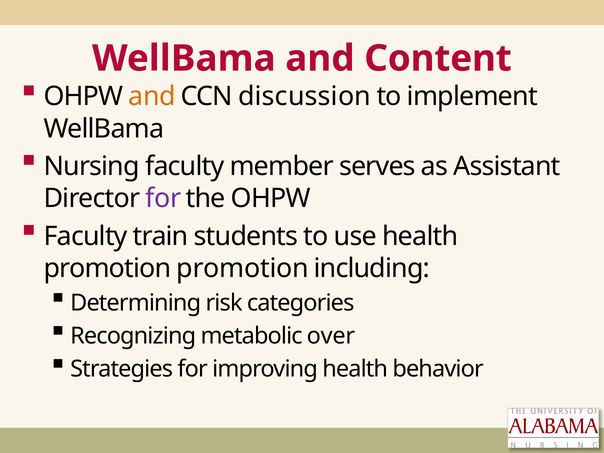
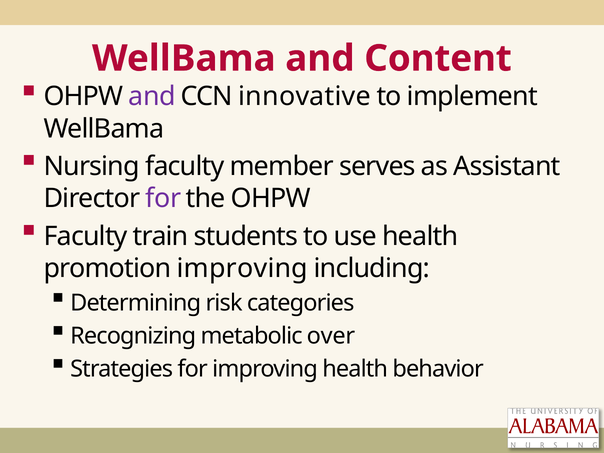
and colour: orange -> purple (152, 97)
discussion: discussion -> innovative (305, 97)
promotion promotion: promotion -> improving (242, 268)
